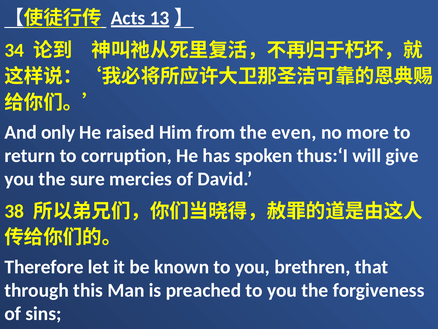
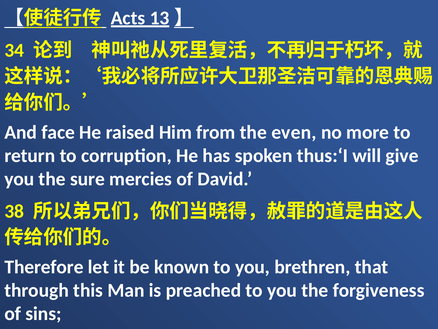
only: only -> face (58, 132)
